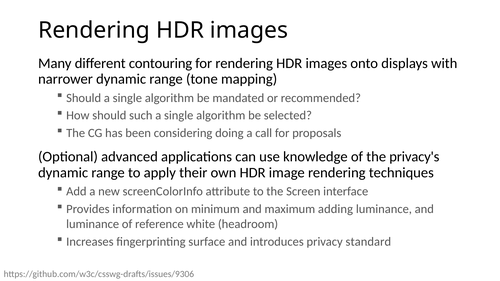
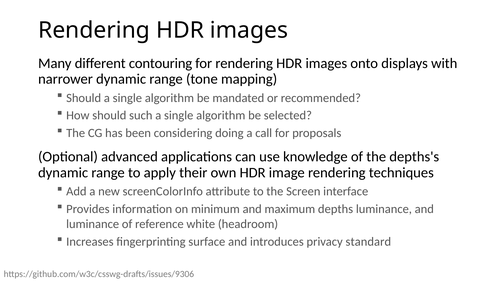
privacy's: privacy's -> depths's (414, 157)
adding: adding -> depths (336, 209)
